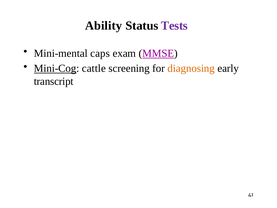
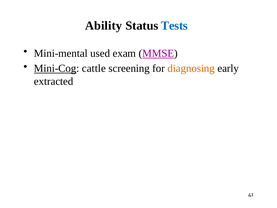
Tests colour: purple -> blue (174, 26)
caps: caps -> used (100, 53)
transcript: transcript -> extracted (54, 81)
